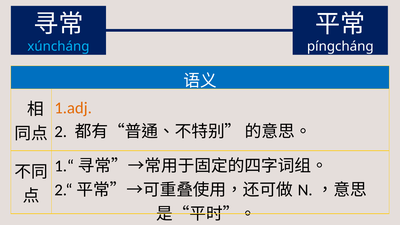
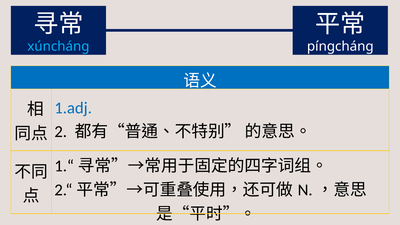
1.adj colour: orange -> blue (73, 108)
